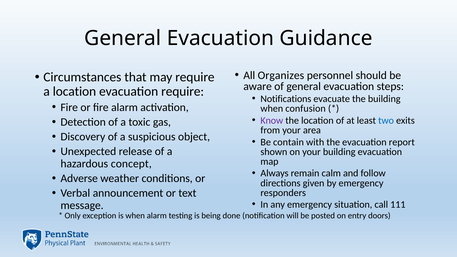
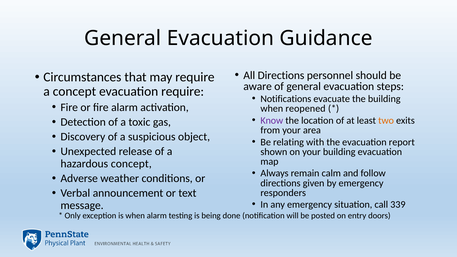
All Organizes: Organizes -> Directions (281, 75)
a location: location -> concept (74, 92)
confusion: confusion -> reopened (306, 109)
two colour: blue -> orange (386, 121)
contain: contain -> relating (289, 142)
111: 111 -> 339 (398, 205)
